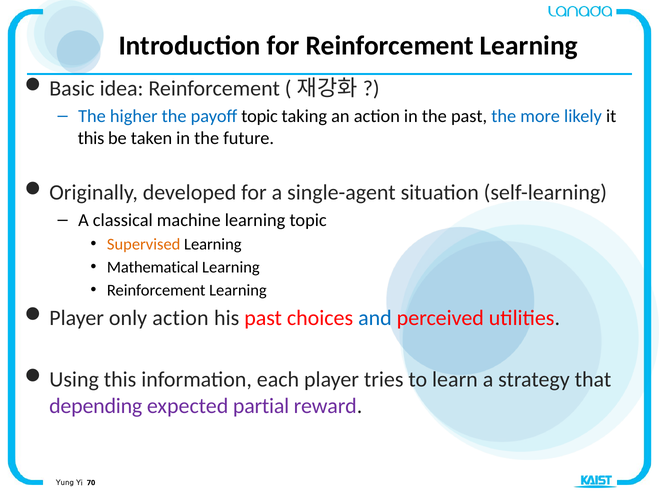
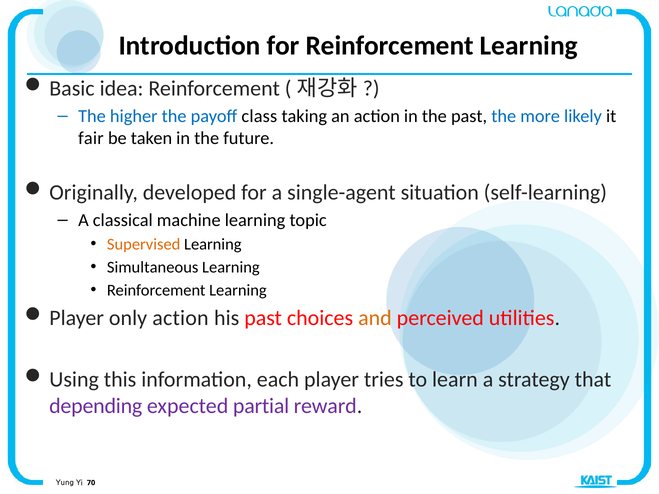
payoff topic: topic -> class (259, 116)
this: this -> fair (91, 138)
Mathematical: Mathematical -> Simultaneous (153, 267)
and colour: blue -> orange (375, 318)
